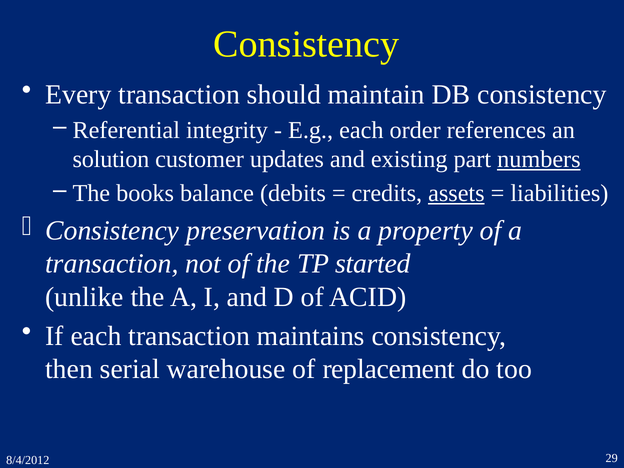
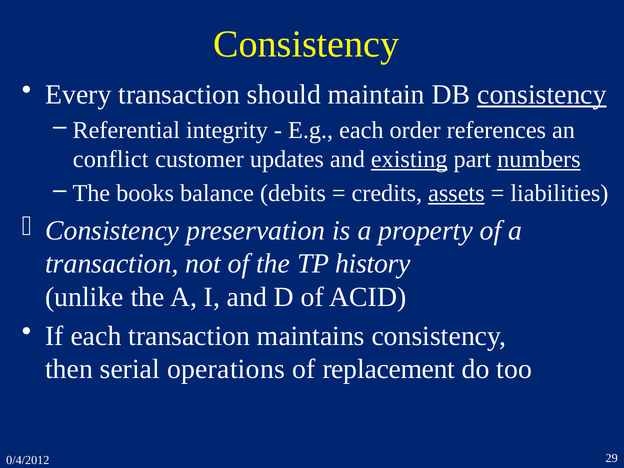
consistency underline: none -> present (542, 94)
solution: solution -> conflict (111, 159)
existing underline: none -> present (409, 159)
started: started -> history (373, 264)
warehouse: warehouse -> operations (226, 369)
8/4/2012: 8/4/2012 -> 0/4/2012 (28, 460)
